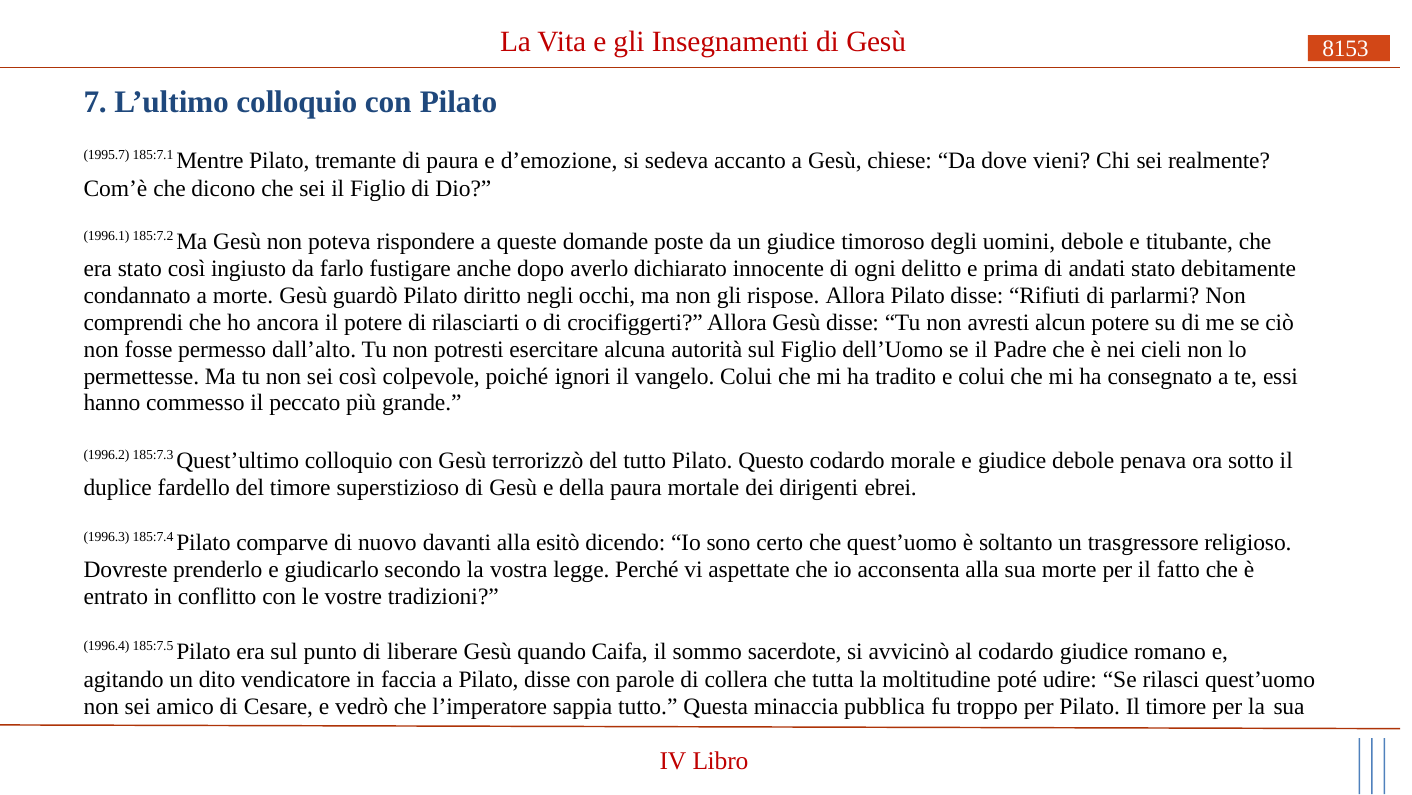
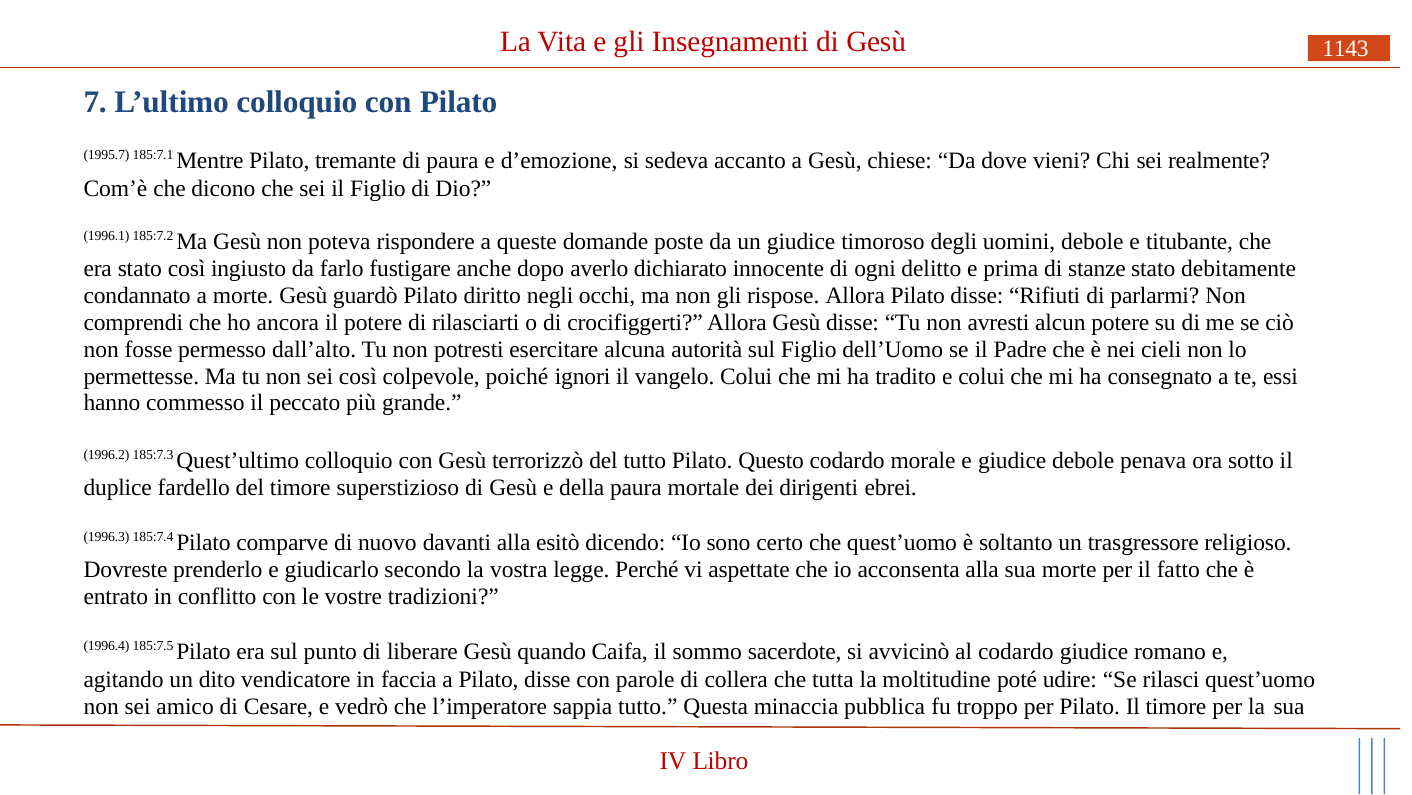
8153: 8153 -> 1143 (1345, 49)
andati: andati -> stanze (1097, 269)
